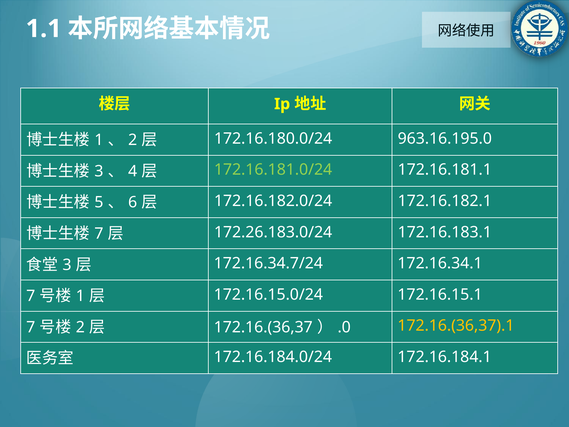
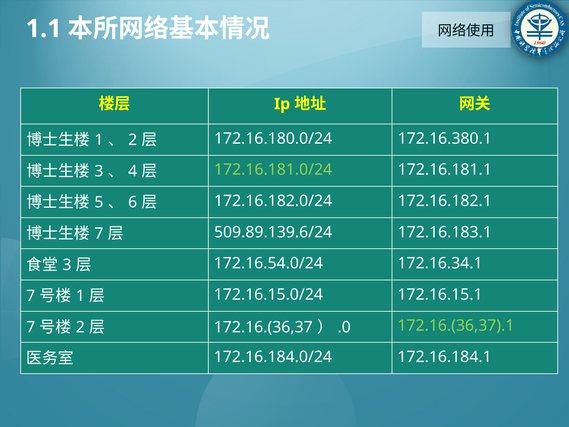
963.16.195.0: 963.16.195.0 -> 172.16.380.1 (445, 138)
172.26.183.0/24: 172.26.183.0/24 -> 509.89.139.6/24 (273, 232)
172.16.34.7/24: 172.16.34.7/24 -> 172.16.54.0/24 (268, 263)
172.16.(36,37).1 colour: yellow -> light green (456, 326)
